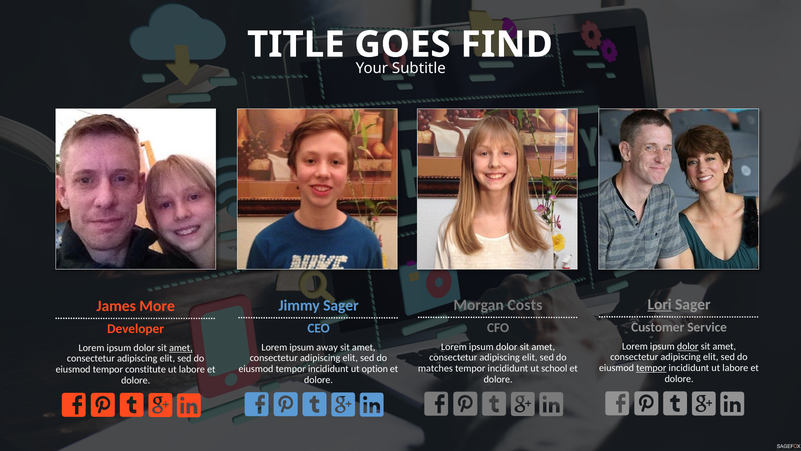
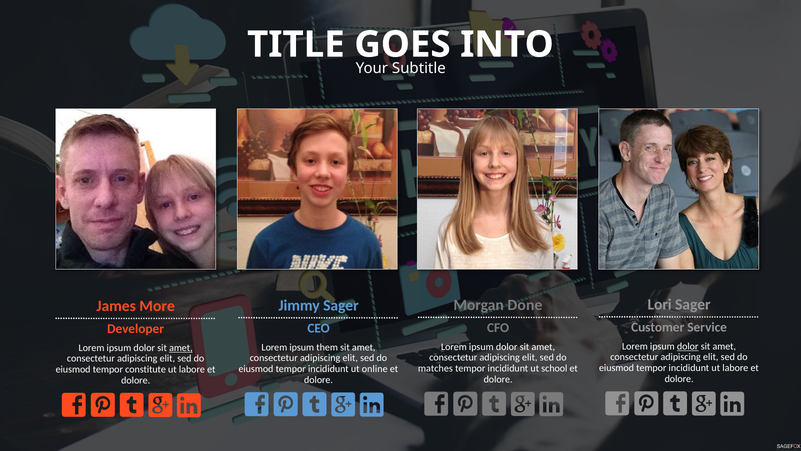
FIND: FIND -> INTO (507, 44)
Lori underline: present -> none (660, 304)
Costs: Costs -> Done (525, 305)
away: away -> them (327, 347)
tempor underline: present -> none (651, 368)
option: option -> online (375, 369)
